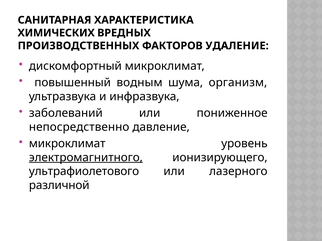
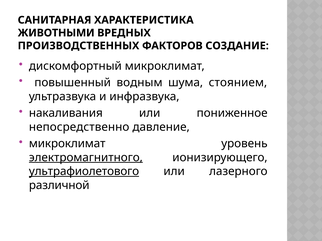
ХИМИЧЕСКИХ: ХИМИЧЕСКИХ -> ЖИВОТНЫМИ (56, 33)
УДАЛЕНИЕ: УДАЛЕНИЕ -> СОЗДАНИЕ (237, 46)
организм: организм -> стоянием (238, 83)
заболеваний: заболеваний -> накаливания (66, 113)
ультрафиолетового underline: none -> present (84, 172)
